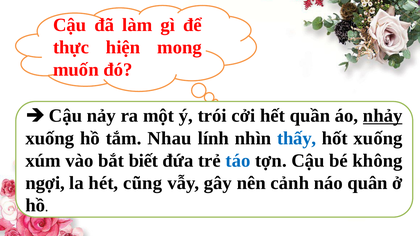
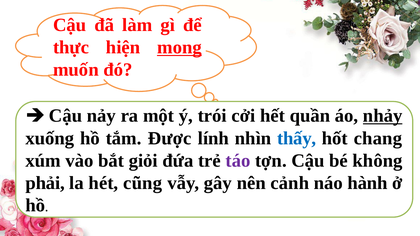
mong underline: none -> present (179, 48)
Nhau: Nhau -> Được (170, 138)
hốt xuống: xuống -> chang (378, 138)
biết: biết -> giỏi (143, 161)
táo colour: blue -> purple (238, 161)
ngợi: ngợi -> phải (45, 183)
quân: quân -> hành (368, 183)
